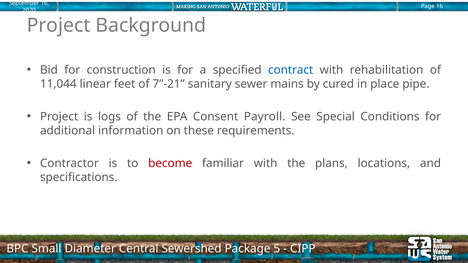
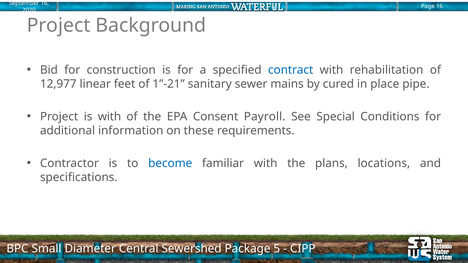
11,044: 11,044 -> 12,977 (58, 84)
7”-21: 7”-21 -> 1”-21 (169, 84)
is logs: logs -> with (110, 117)
become colour: red -> blue (170, 163)
